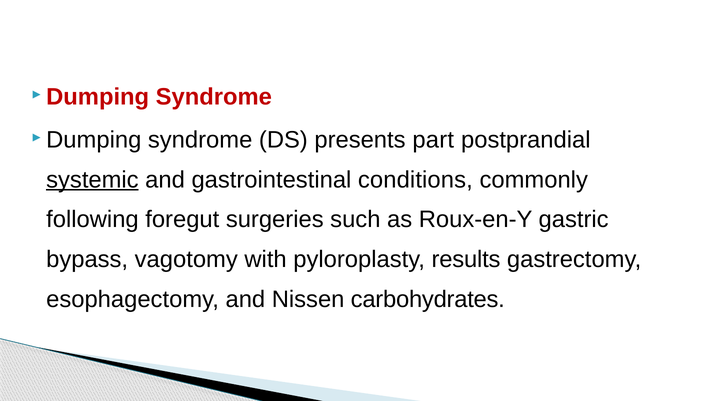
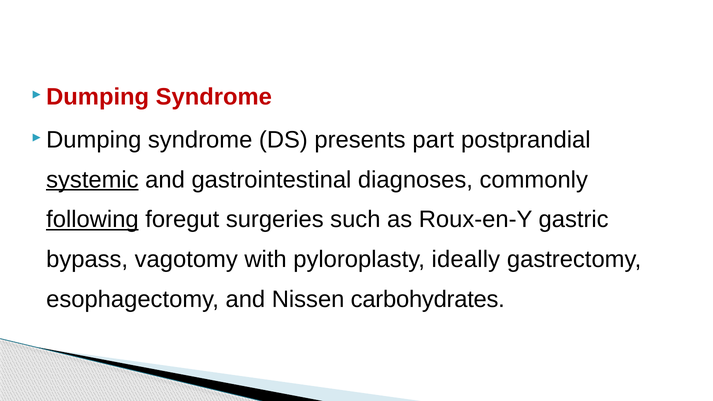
conditions: conditions -> diagnoses (415, 180)
following underline: none -> present (92, 220)
results: results -> ideally (466, 260)
